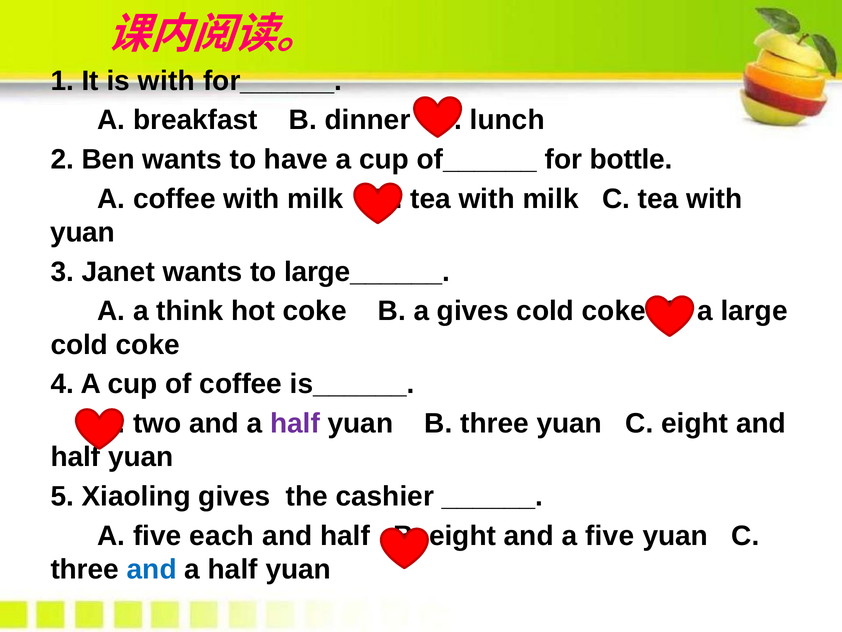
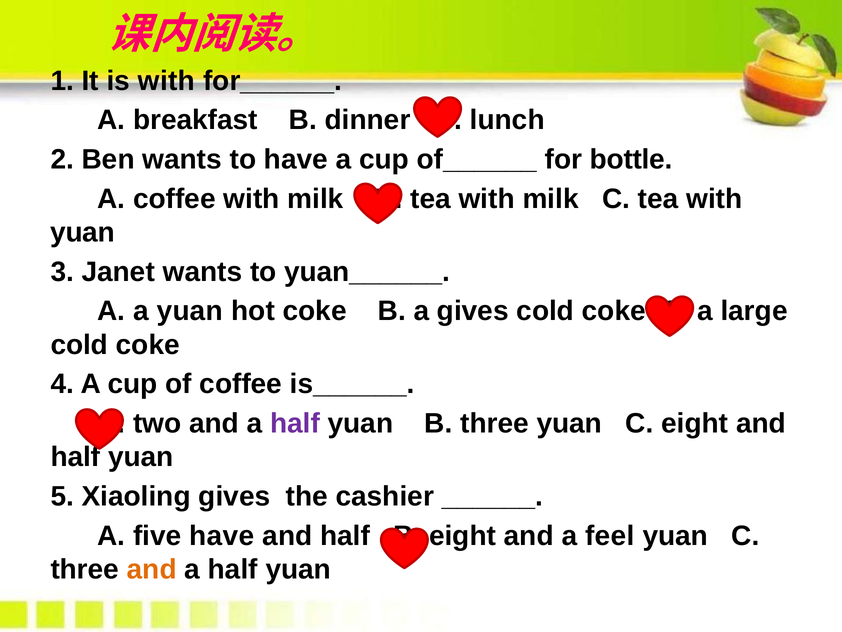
large______: large______ -> yuan______ (367, 272)
a think: think -> yuan (190, 311)
five each: each -> have (222, 535)
and a five: five -> feel (610, 535)
and colour: blue -> orange (152, 569)
